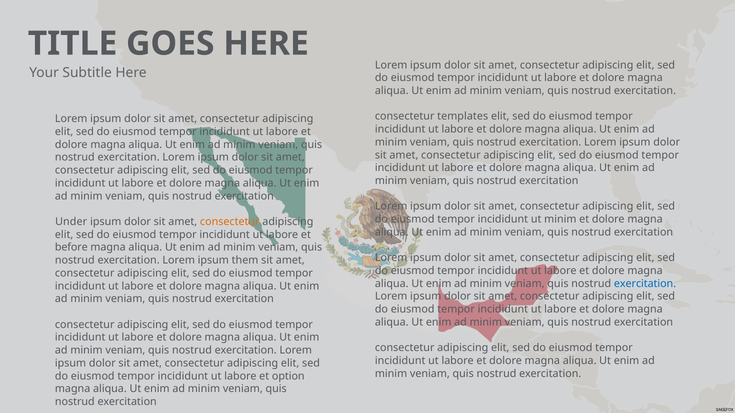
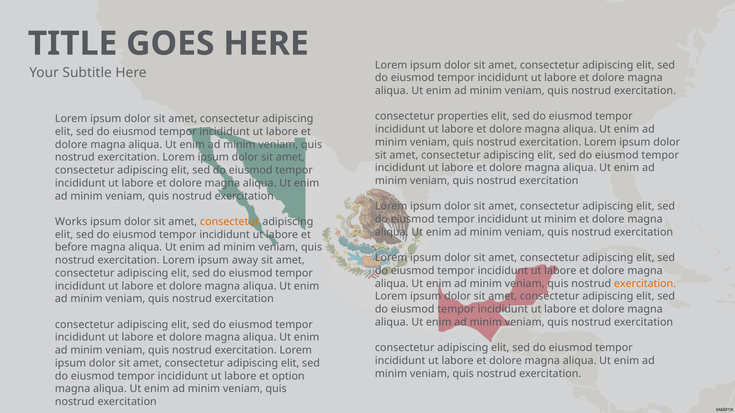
templates: templates -> properties (463, 117)
Under: Under -> Works (71, 222)
them: them -> away (245, 261)
exercitation colour: blue -> orange (645, 284)
